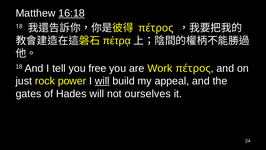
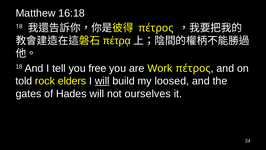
16:18 underline: present -> none (72, 13)
just: just -> told (24, 81)
power: power -> elders (72, 81)
appeal: appeal -> loosed (172, 81)
